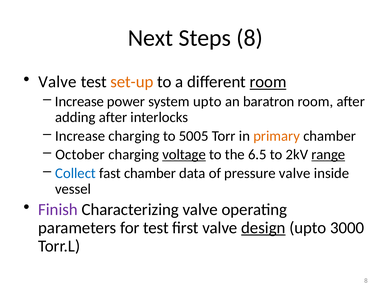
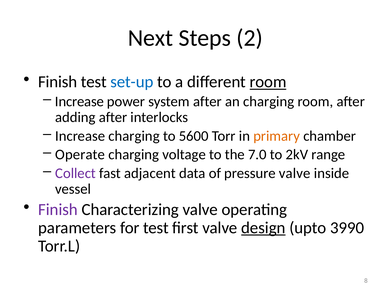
Steps 8: 8 -> 2 (250, 38)
Valve: Valve -> Finish (58, 82)
set-up colour: orange -> blue (132, 82)
system upto: upto -> after (207, 101)
an baratron: baratron -> charging (269, 101)
5005: 5005 -> 5600 (194, 136)
October: October -> Operate (80, 154)
voltage underline: present -> none (184, 154)
6.5: 6.5 -> 7.0 (257, 154)
range underline: present -> none (328, 154)
Collect colour: blue -> purple (76, 173)
fast chamber: chamber -> adjacent (150, 173)
3000: 3000 -> 3990 (347, 227)
